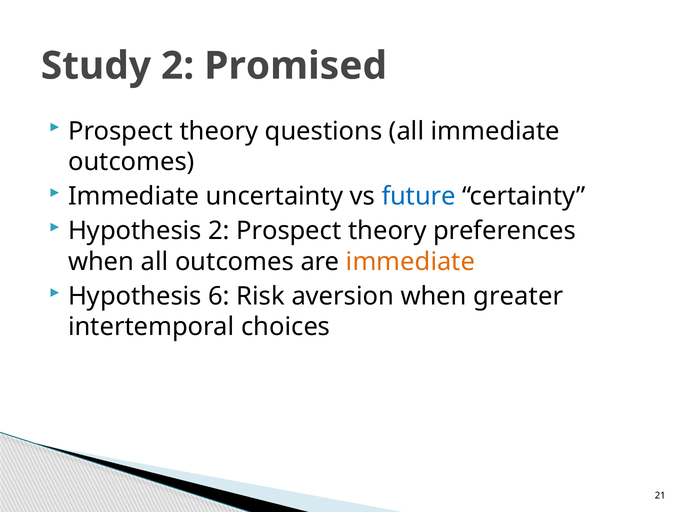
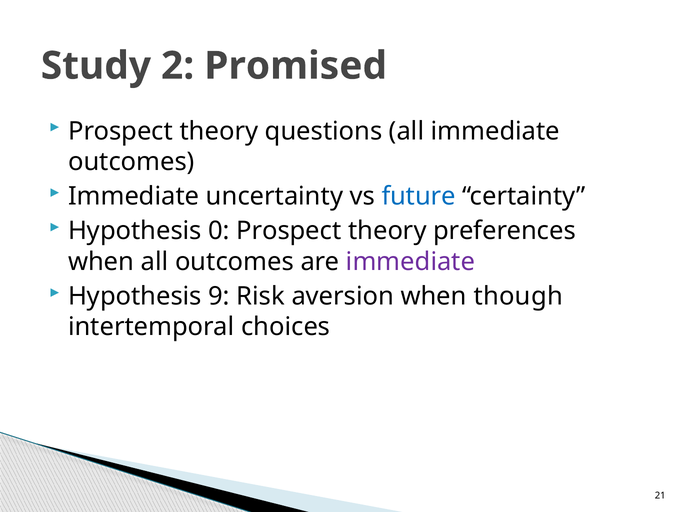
Hypothesis 2: 2 -> 0 (219, 231)
immediate colour: orange -> purple (411, 261)
6: 6 -> 9 (219, 296)
greater: greater -> though (518, 296)
